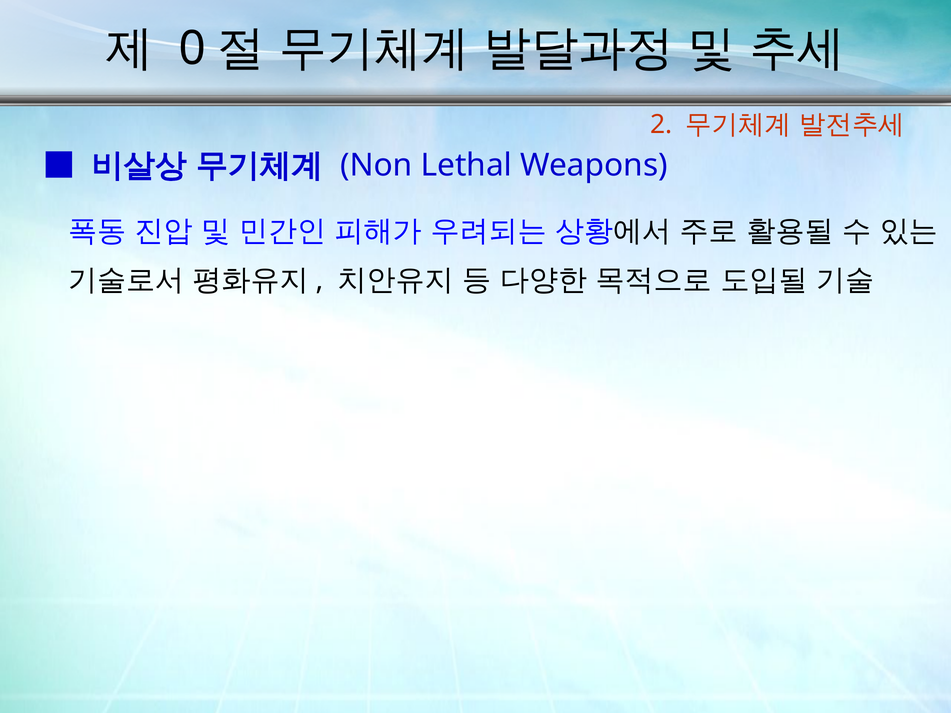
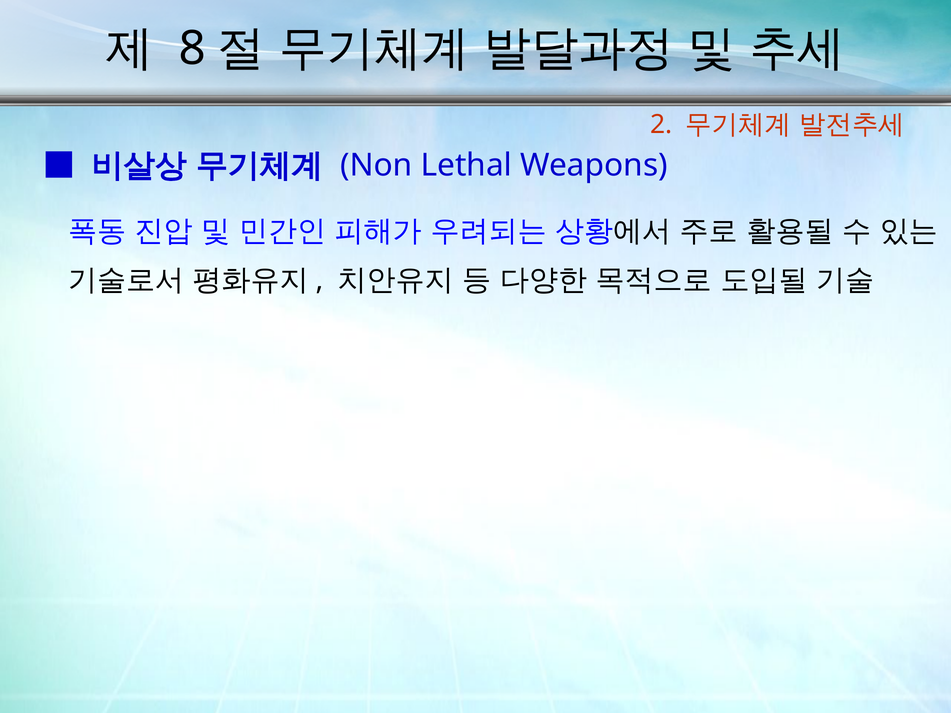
0: 0 -> 8 (193, 49)
